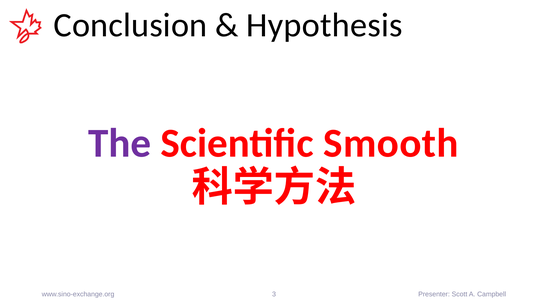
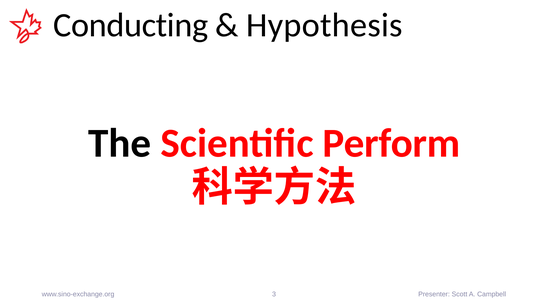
Conclusion: Conclusion -> Conducting (131, 25)
The colour: purple -> black (120, 143)
Smooth: Smooth -> Perform (391, 143)
